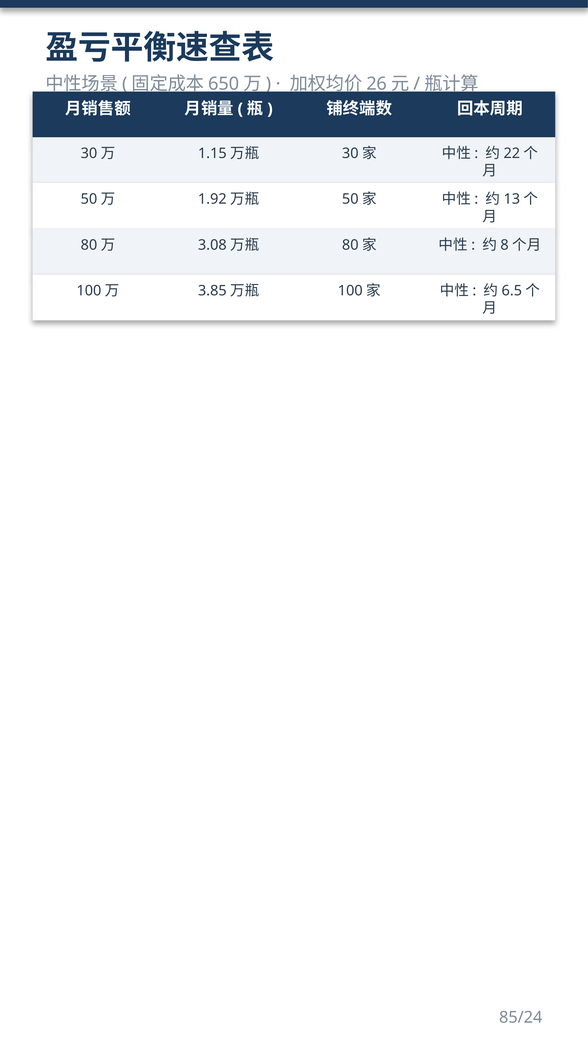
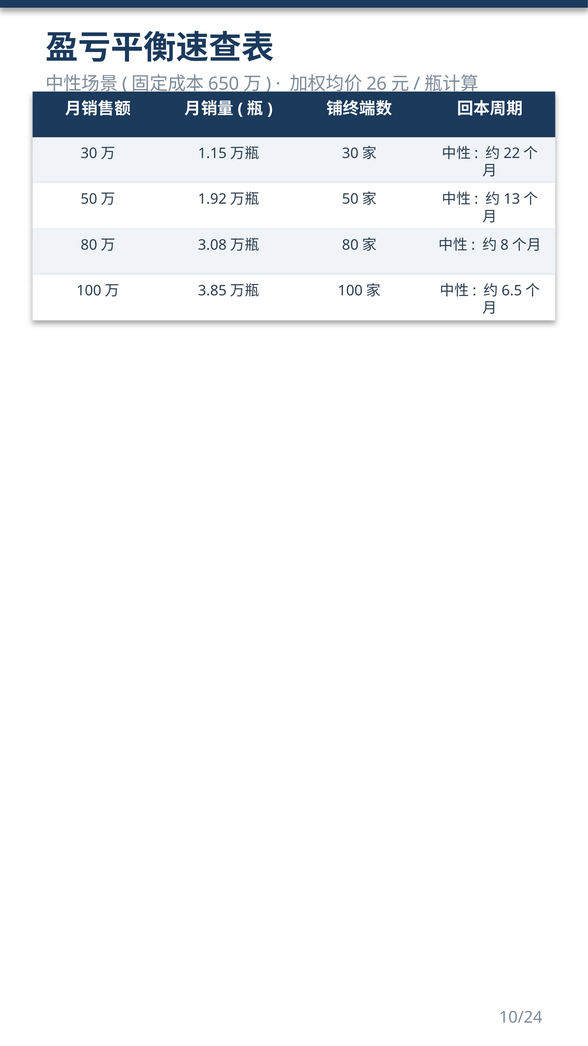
85/24: 85/24 -> 10/24 (521, 1017)
